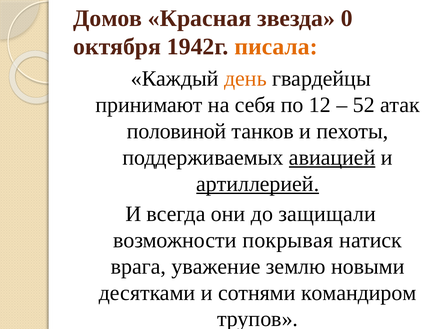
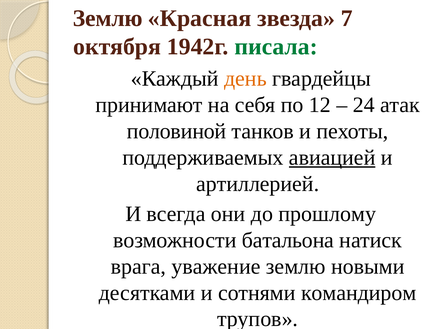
Домов: Домов -> Землю (108, 18)
0: 0 -> 7 (347, 18)
писала colour: orange -> green (276, 47)
52: 52 -> 24 (364, 105)
артиллерией underline: present -> none (258, 184)
защищали: защищали -> прошлому (327, 214)
покрывая: покрывая -> батальона (288, 240)
